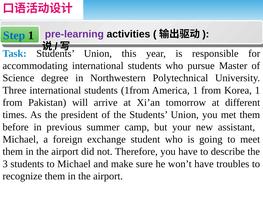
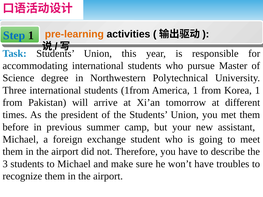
pre-learning colour: purple -> orange (74, 34)
